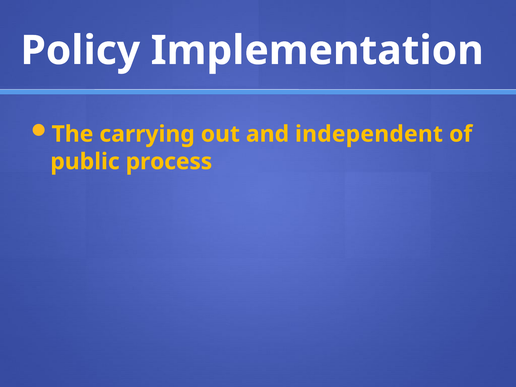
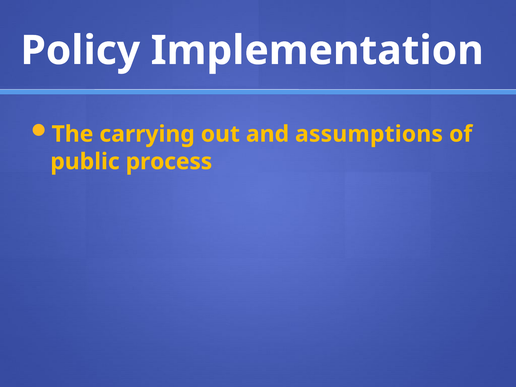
independent: independent -> assumptions (369, 134)
